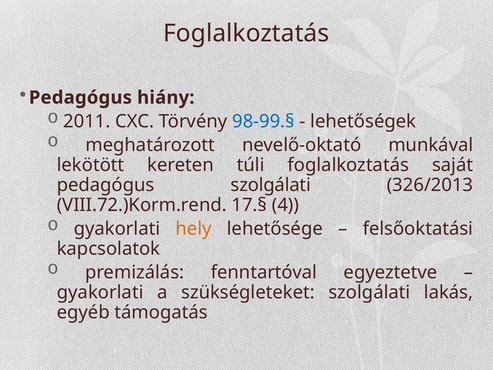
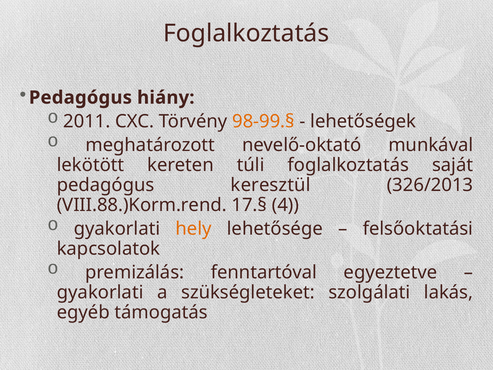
98-99.§ colour: blue -> orange (263, 121)
pedagógus szolgálati: szolgálati -> keresztül (271, 185)
VIII.72.)Korm.rend: VIII.72.)Korm.rend -> VIII.88.)Korm.rend (142, 205)
